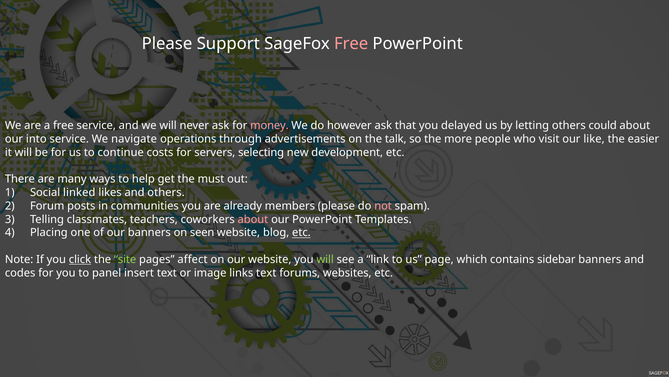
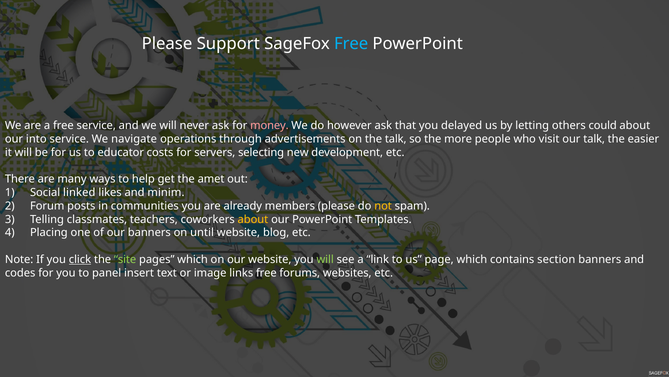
Free colour: pink -> light blue (351, 44)
our like: like -> talk (594, 139)
continue: continue -> educator (121, 152)
must: must -> amet (211, 179)
and others: others -> minim (166, 192)
not colour: pink -> yellow (383, 206)
about colour: pink -> yellow (253, 219)
seen: seen -> until (202, 232)
etc underline: present -> none (301, 232)
pages affect: affect -> which (193, 259)
sidebar: sidebar -> section (556, 259)
links text: text -> free (266, 273)
